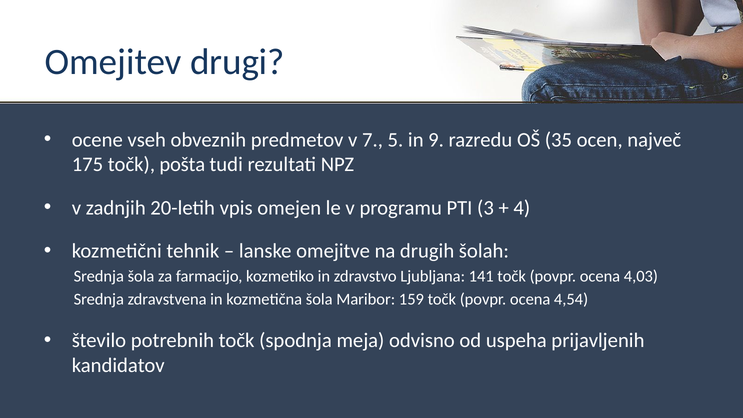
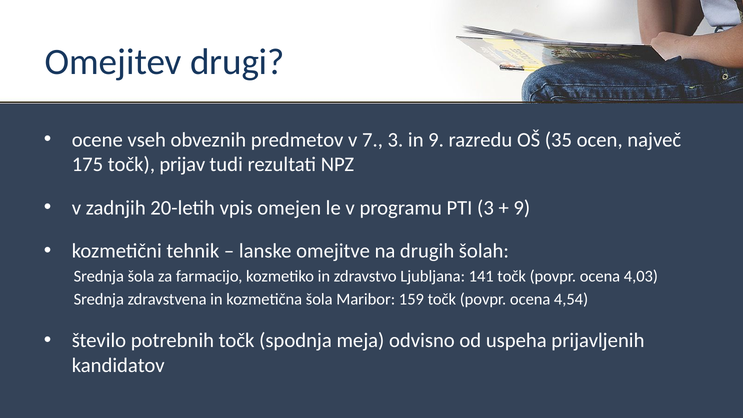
7 5: 5 -> 3 (395, 140)
pošta: pošta -> prijav (182, 164)
4: 4 -> 9 (522, 208)
